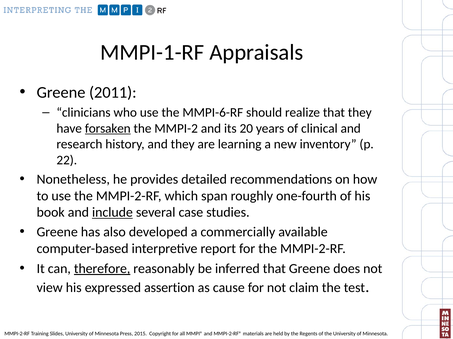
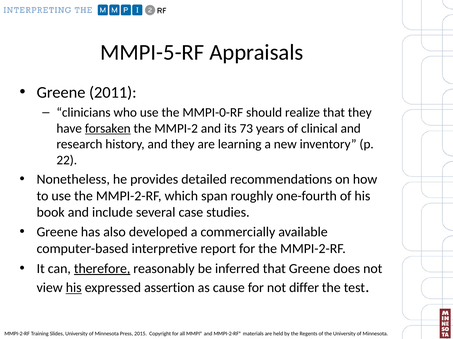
MMPI-1-RF: MMPI-1-RF -> MMPI-5-RF (152, 53)
MMPI-6-RF: MMPI-6-RF -> MMPI-0-RF (213, 113)
20: 20 -> 73 (246, 129)
include underline: present -> none (112, 213)
his underline: none -> present (74, 288)
claim: claim -> differ (304, 288)
